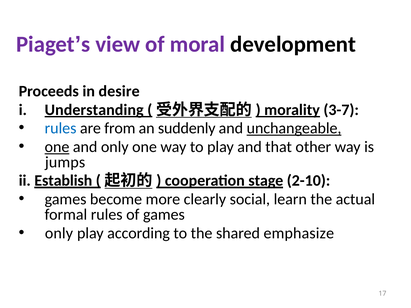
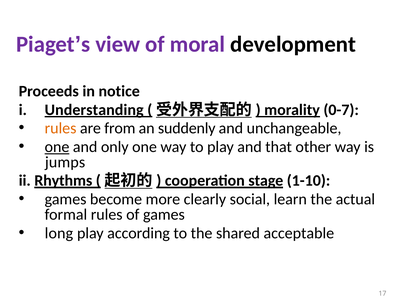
desire: desire -> notice (119, 91)
3-7: 3-7 -> 0-7 (341, 110)
rules colour: blue -> orange (61, 128)
unchangeable underline: present -> none (294, 128)
Establish: Establish -> Rhythms (63, 181)
2-10: 2-10 -> 1-10 (309, 181)
only: only -> long (59, 233)
emphasize: emphasize -> acceptable (299, 233)
